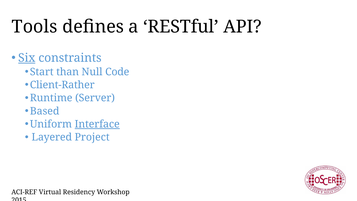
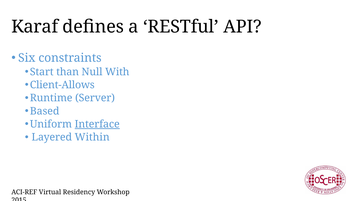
Tools: Tools -> Karaf (35, 27)
Six underline: present -> none (27, 58)
Code: Code -> With (117, 72)
Client-Rather: Client-Rather -> Client-Allows (62, 85)
Project: Project -> Within (92, 137)
